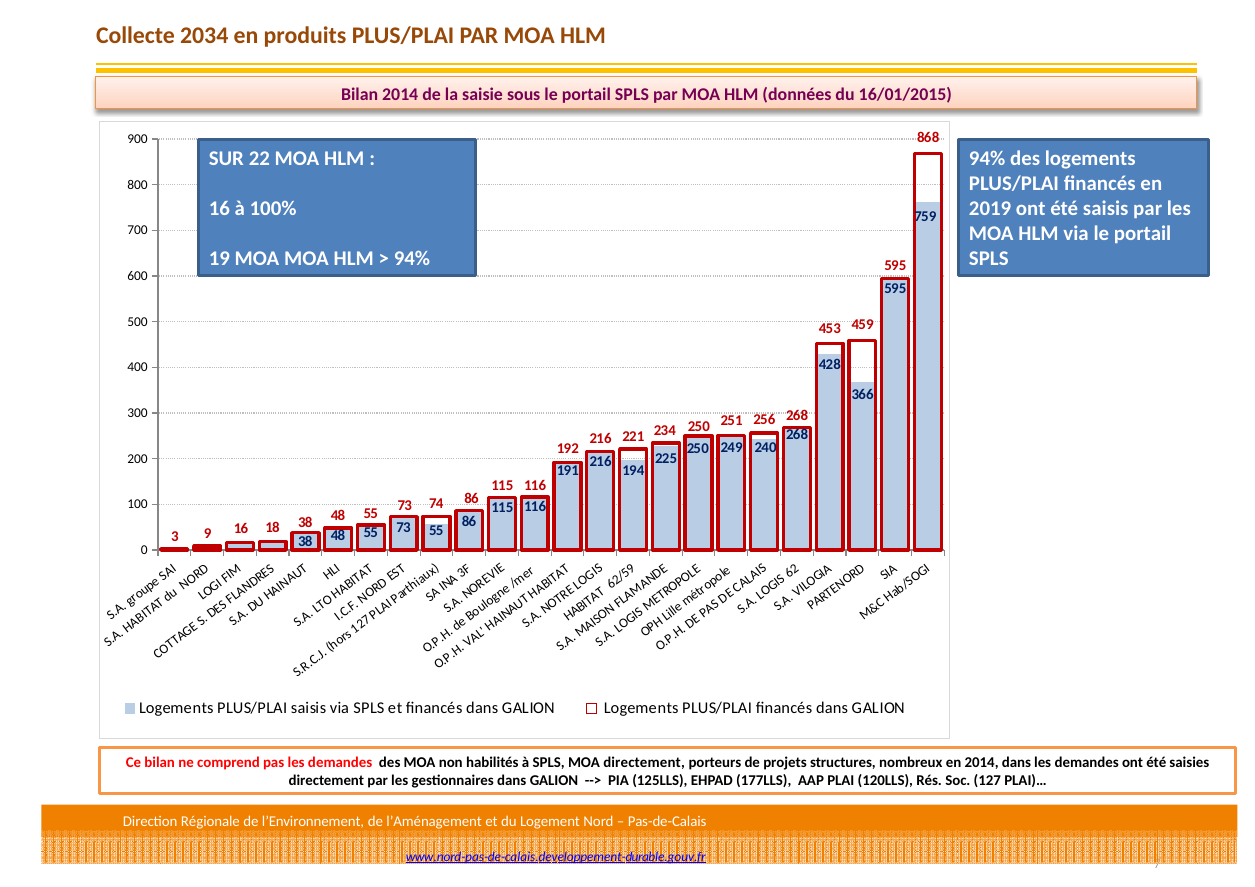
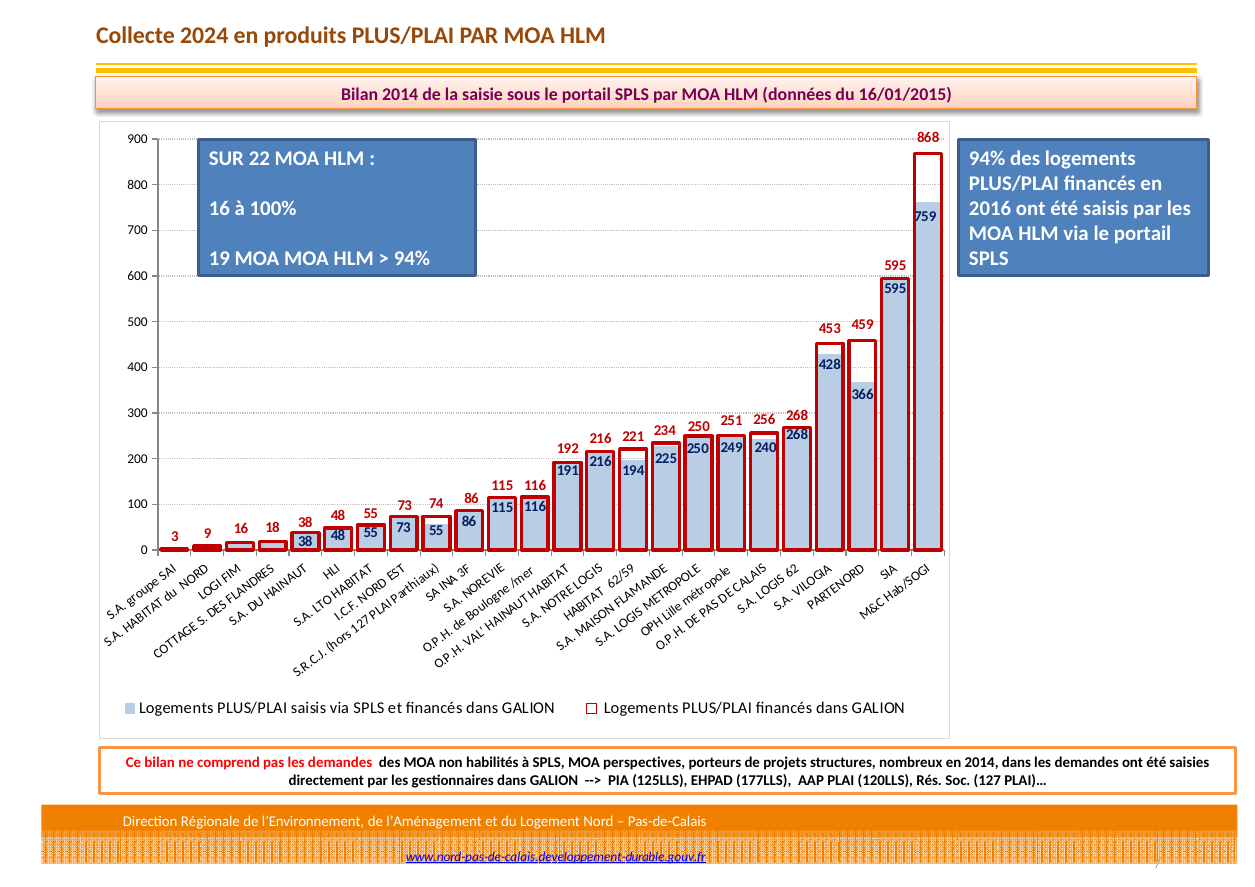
2034: 2034 -> 2024 (204, 35)
2019: 2019 -> 2016 (990, 209)
MOA directement: directement -> perspectives (644, 763)
